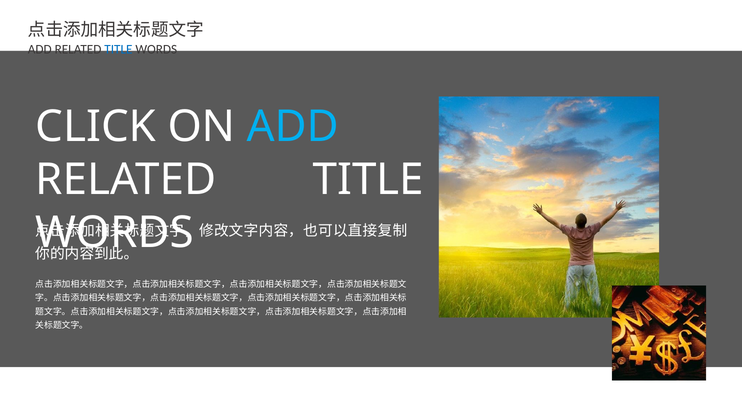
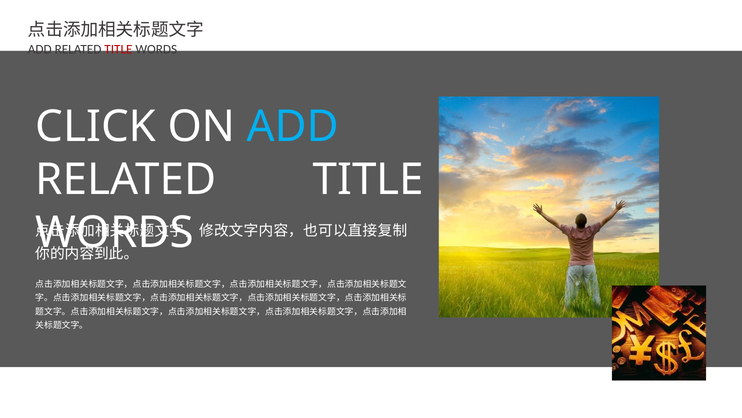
TITLE colour: blue -> red (118, 49)
